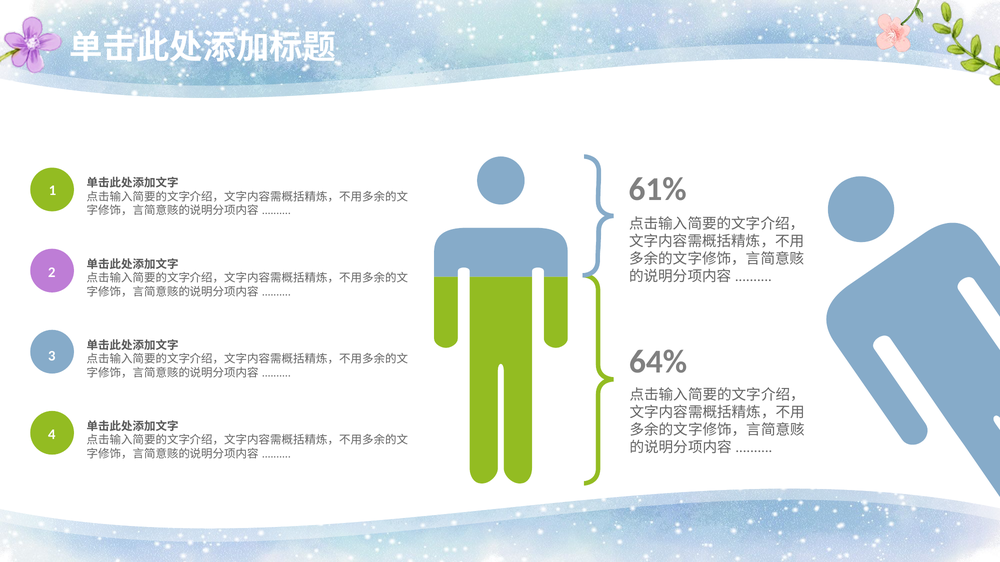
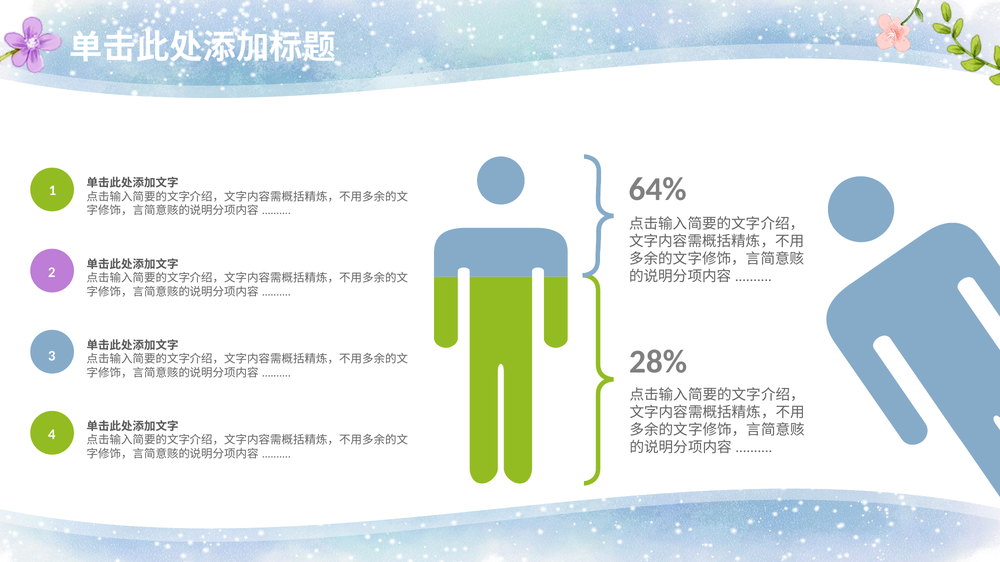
61%: 61% -> 64% (658, 190)
64%: 64% -> 28% (658, 362)
